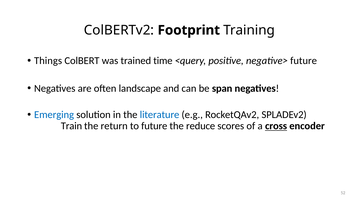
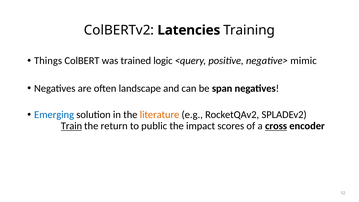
Footprint: Footprint -> Latencies (189, 30)
time: time -> logic (163, 61)
negative> future: future -> mimic (304, 61)
literature colour: blue -> orange (160, 115)
Train underline: none -> present (71, 126)
to future: future -> public (154, 126)
reduce: reduce -> impact (201, 126)
